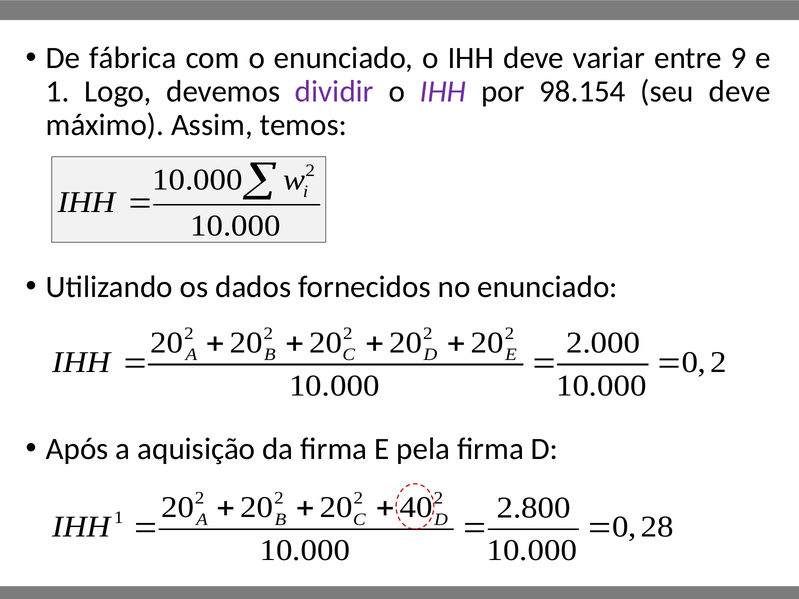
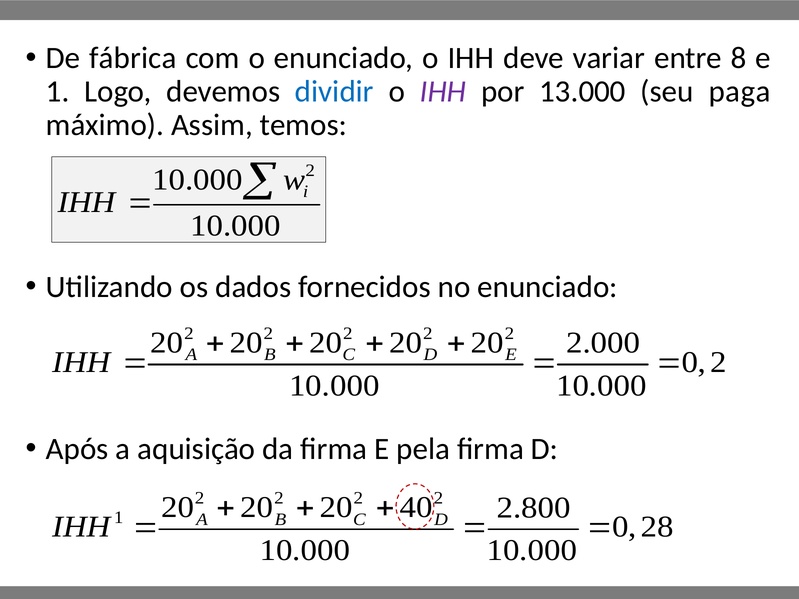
9: 9 -> 8 (739, 58)
dividir colour: purple -> blue (334, 92)
98.154: 98.154 -> 13.000 (582, 92)
seu deve: deve -> paga (740, 92)
